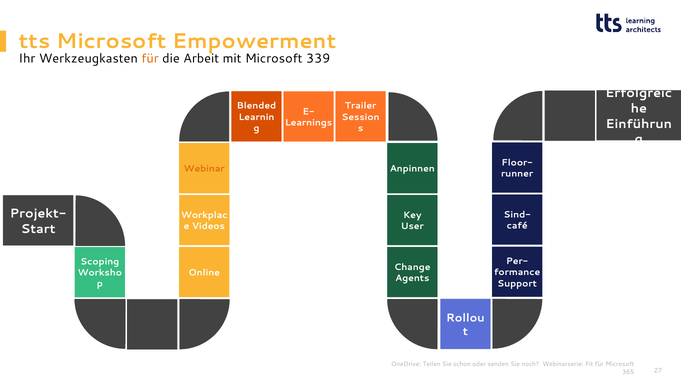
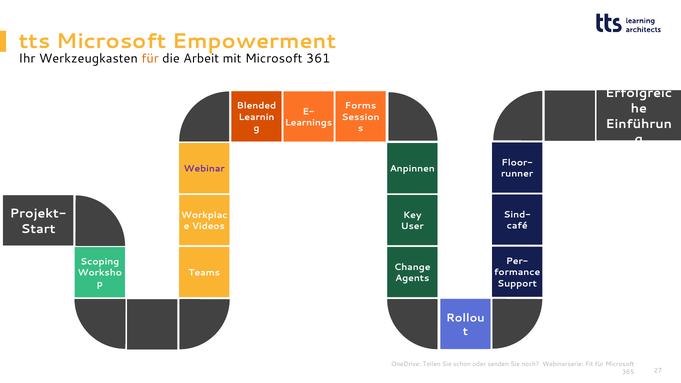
339: 339 -> 361 (318, 58)
Trailer: Trailer -> Forms (361, 106)
Webinar colour: orange -> purple (204, 169)
Online: Online -> Teams (204, 273)
